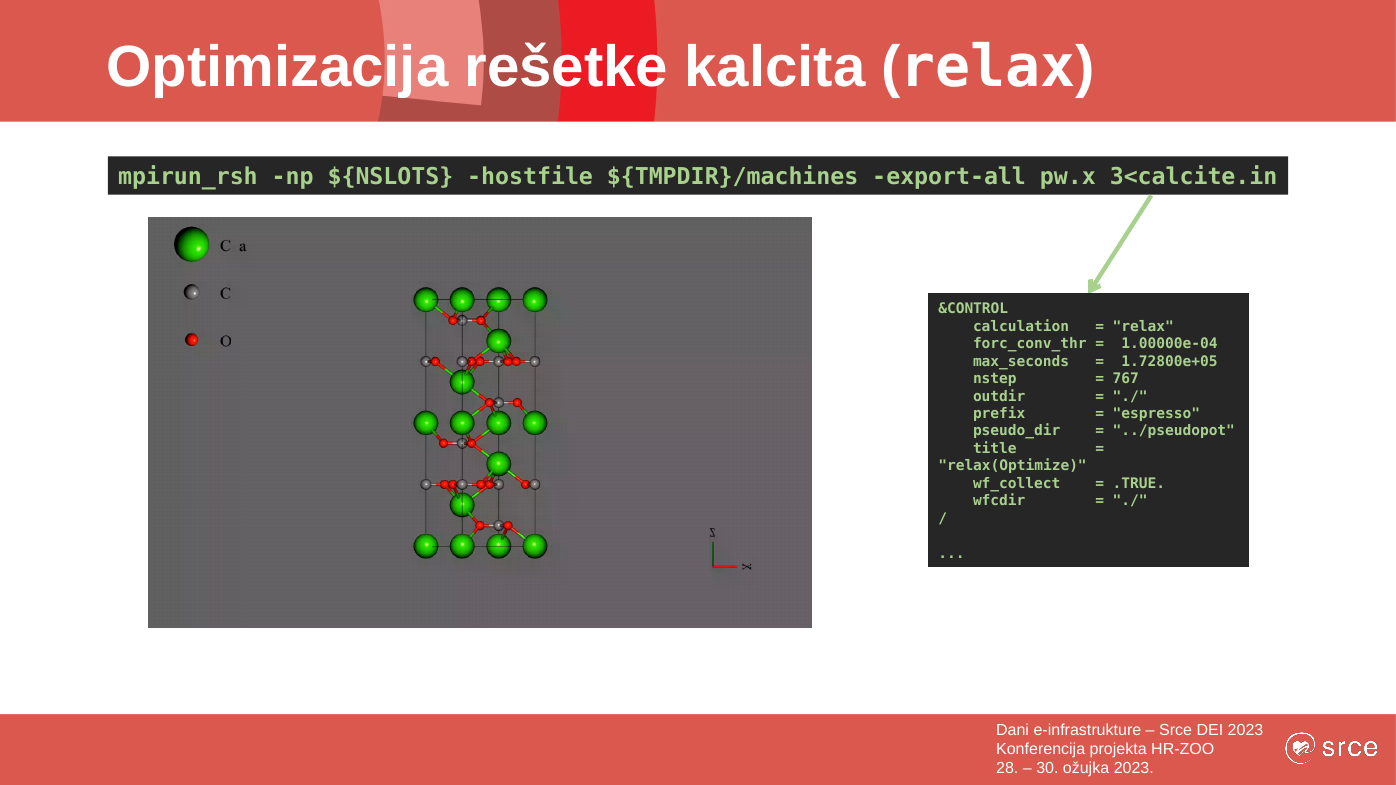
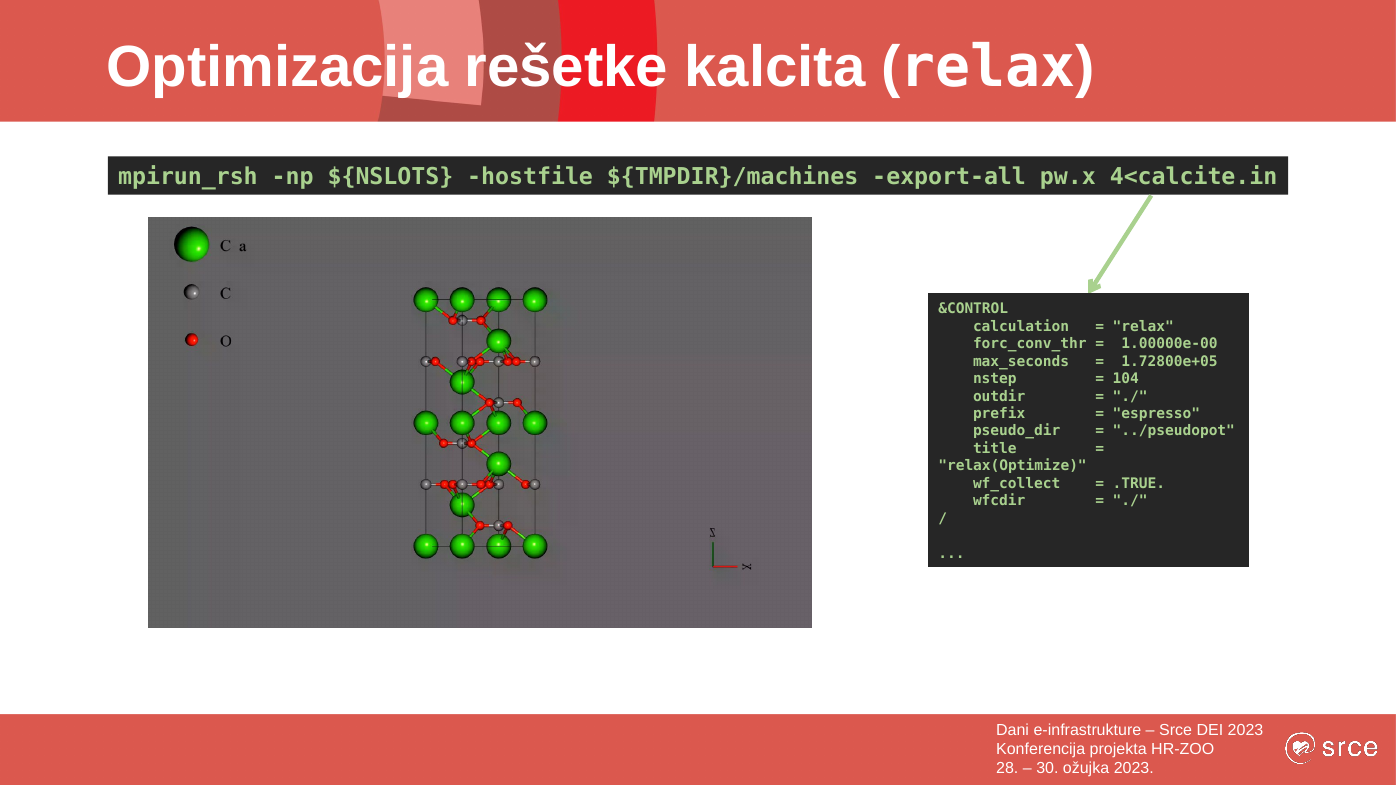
3<calcite.in: 3<calcite.in -> 4<calcite.in (1194, 177)
1.00000e-04: 1.00000e-04 -> 1.00000e-00 (1169, 344)
767: 767 -> 104 (1126, 379)
